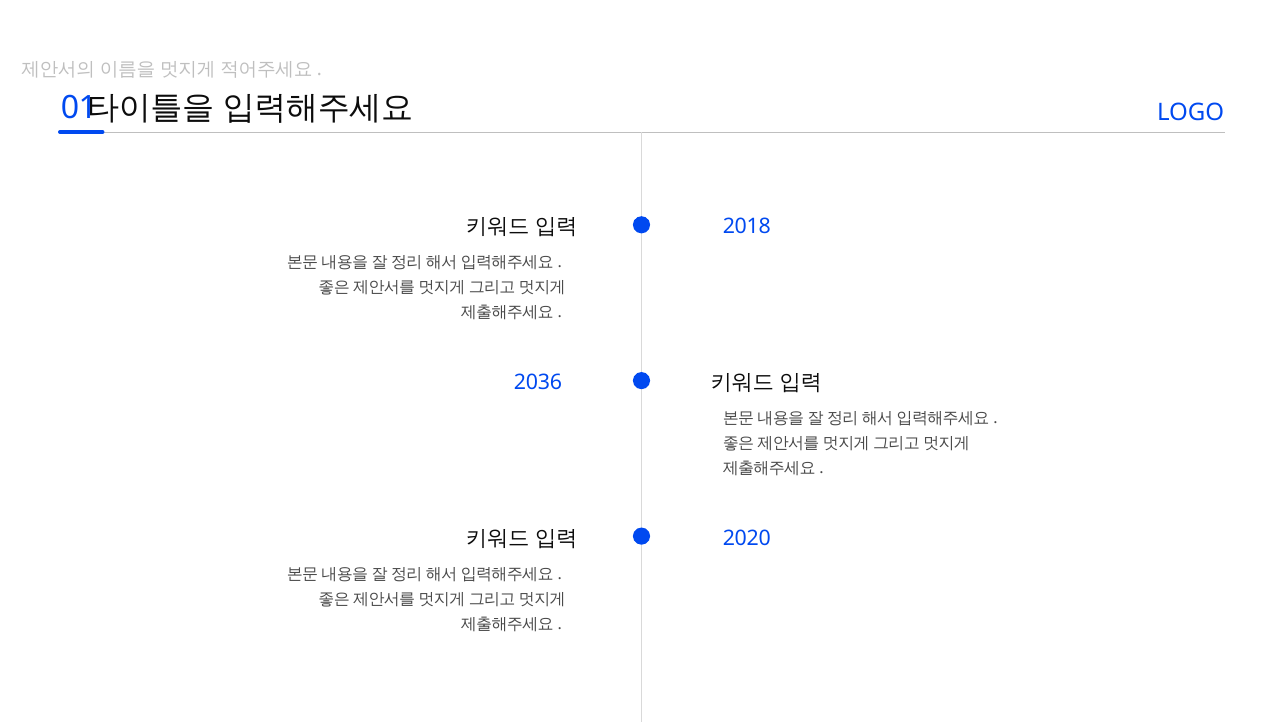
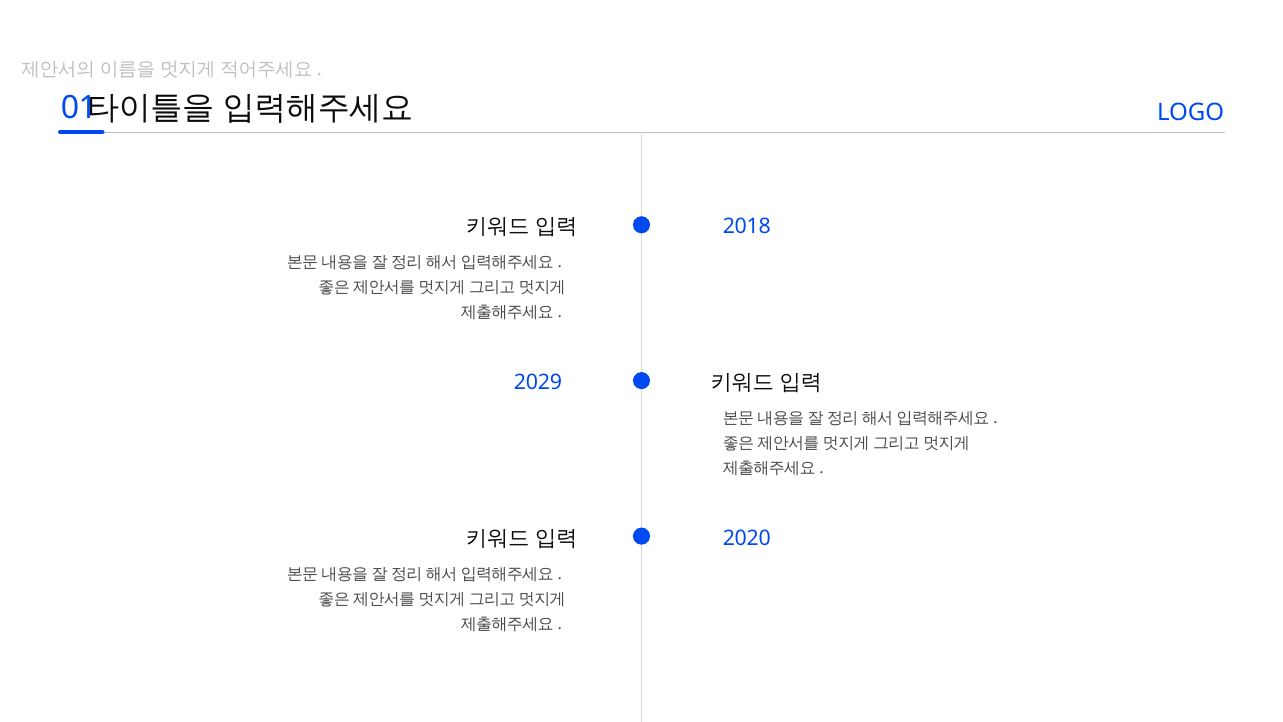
2036: 2036 -> 2029 (538, 382)
